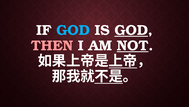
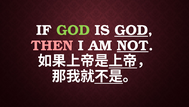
GOD colour: light blue -> light green (73, 30)
